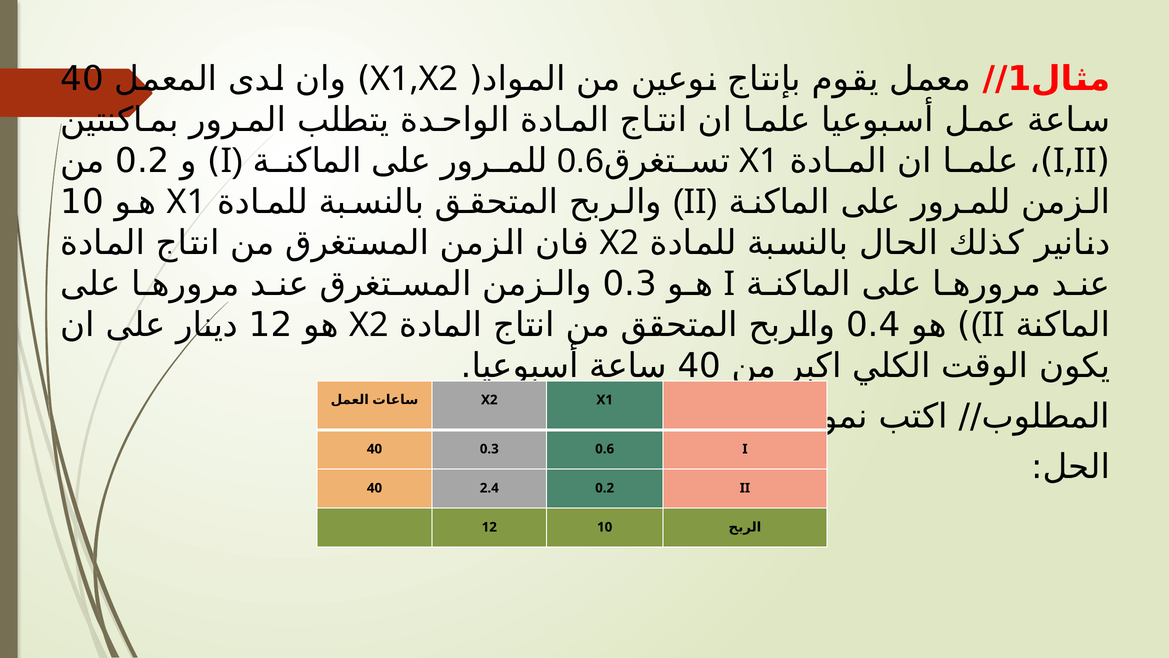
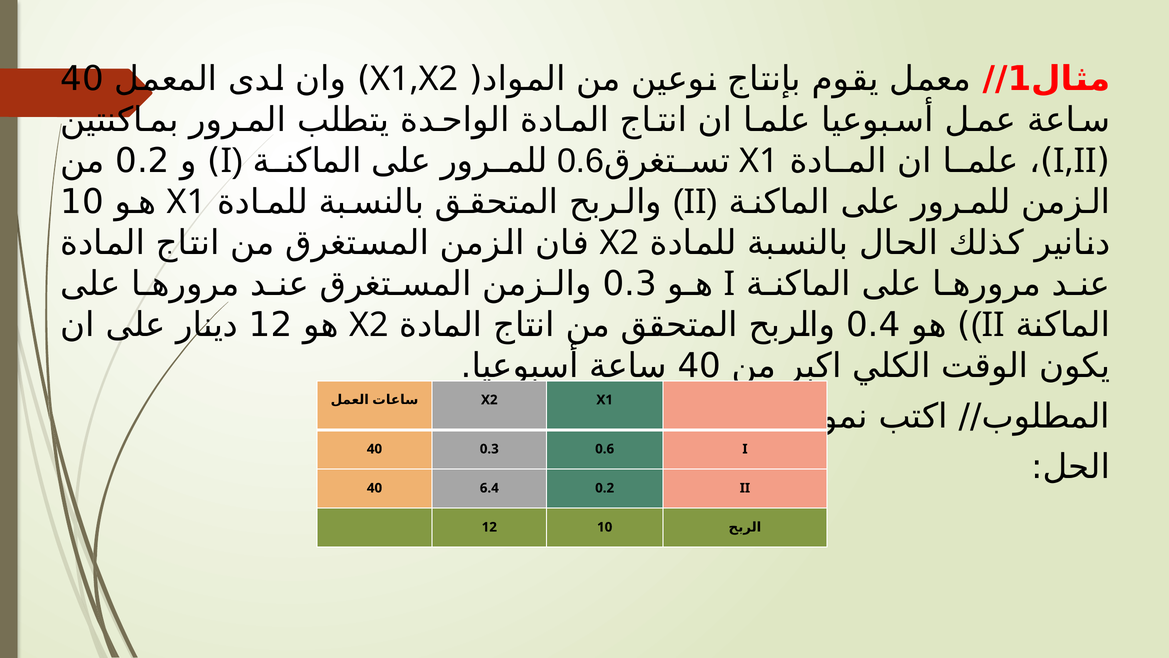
2.4: 2.4 -> 6.4 (489, 488)
